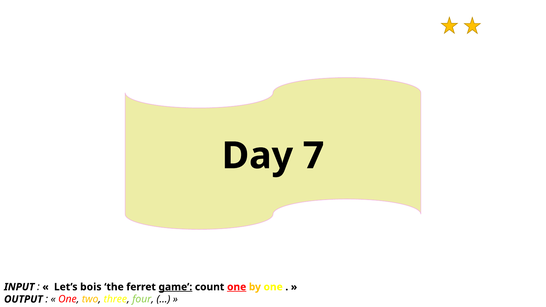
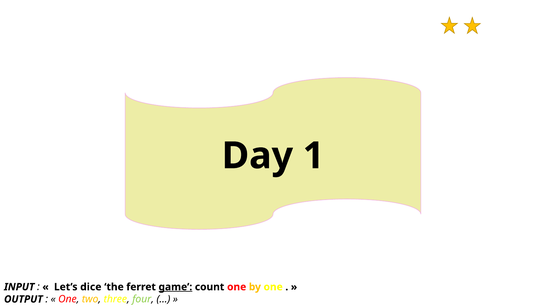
7: 7 -> 1 (314, 156)
bois: bois -> dice (91, 287)
one underline: present -> none (237, 287)
